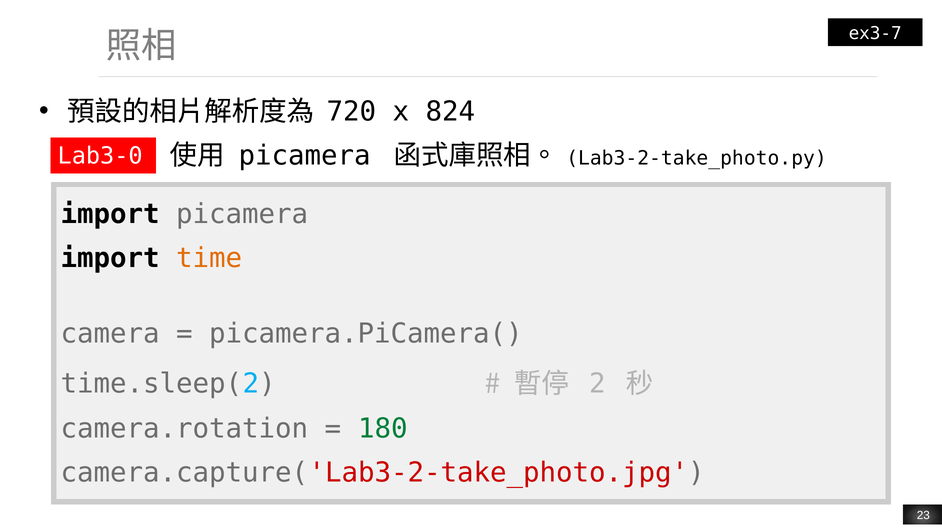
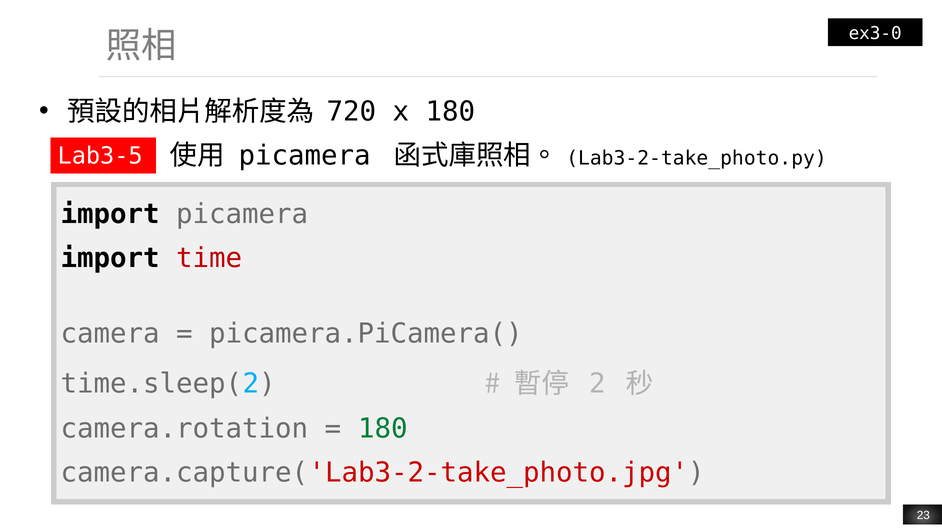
ex3-7: ex3-7 -> ex3-0 (875, 33)
x 824: 824 -> 180 (450, 112)
Lab3-0: Lab3-0 -> Lab3-5 (100, 156)
time colour: orange -> red (209, 258)
